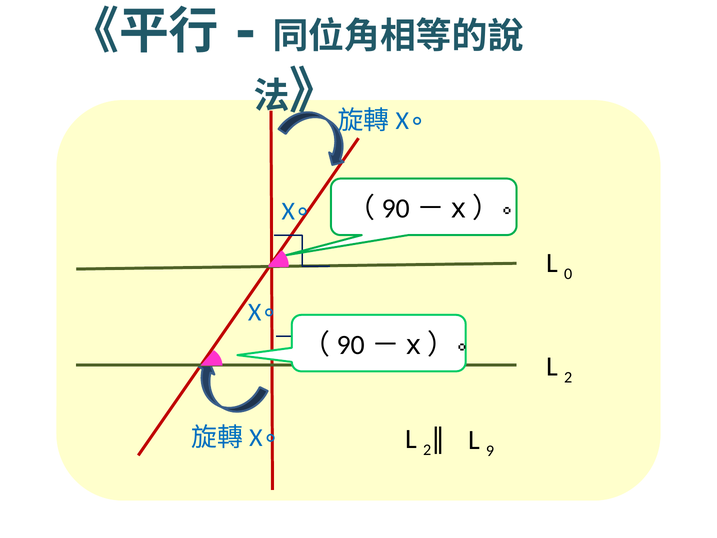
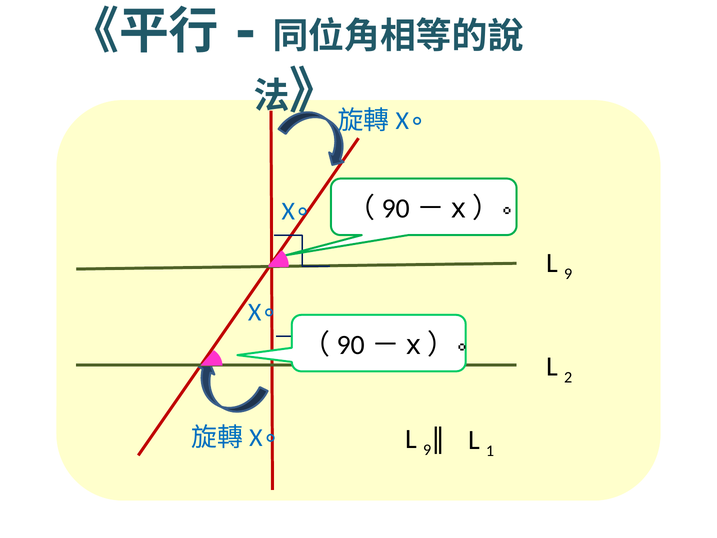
0: 0 -> 9 (568, 274)
2: 2 -> 9 (427, 450)
9: 9 -> 1 (490, 451)
